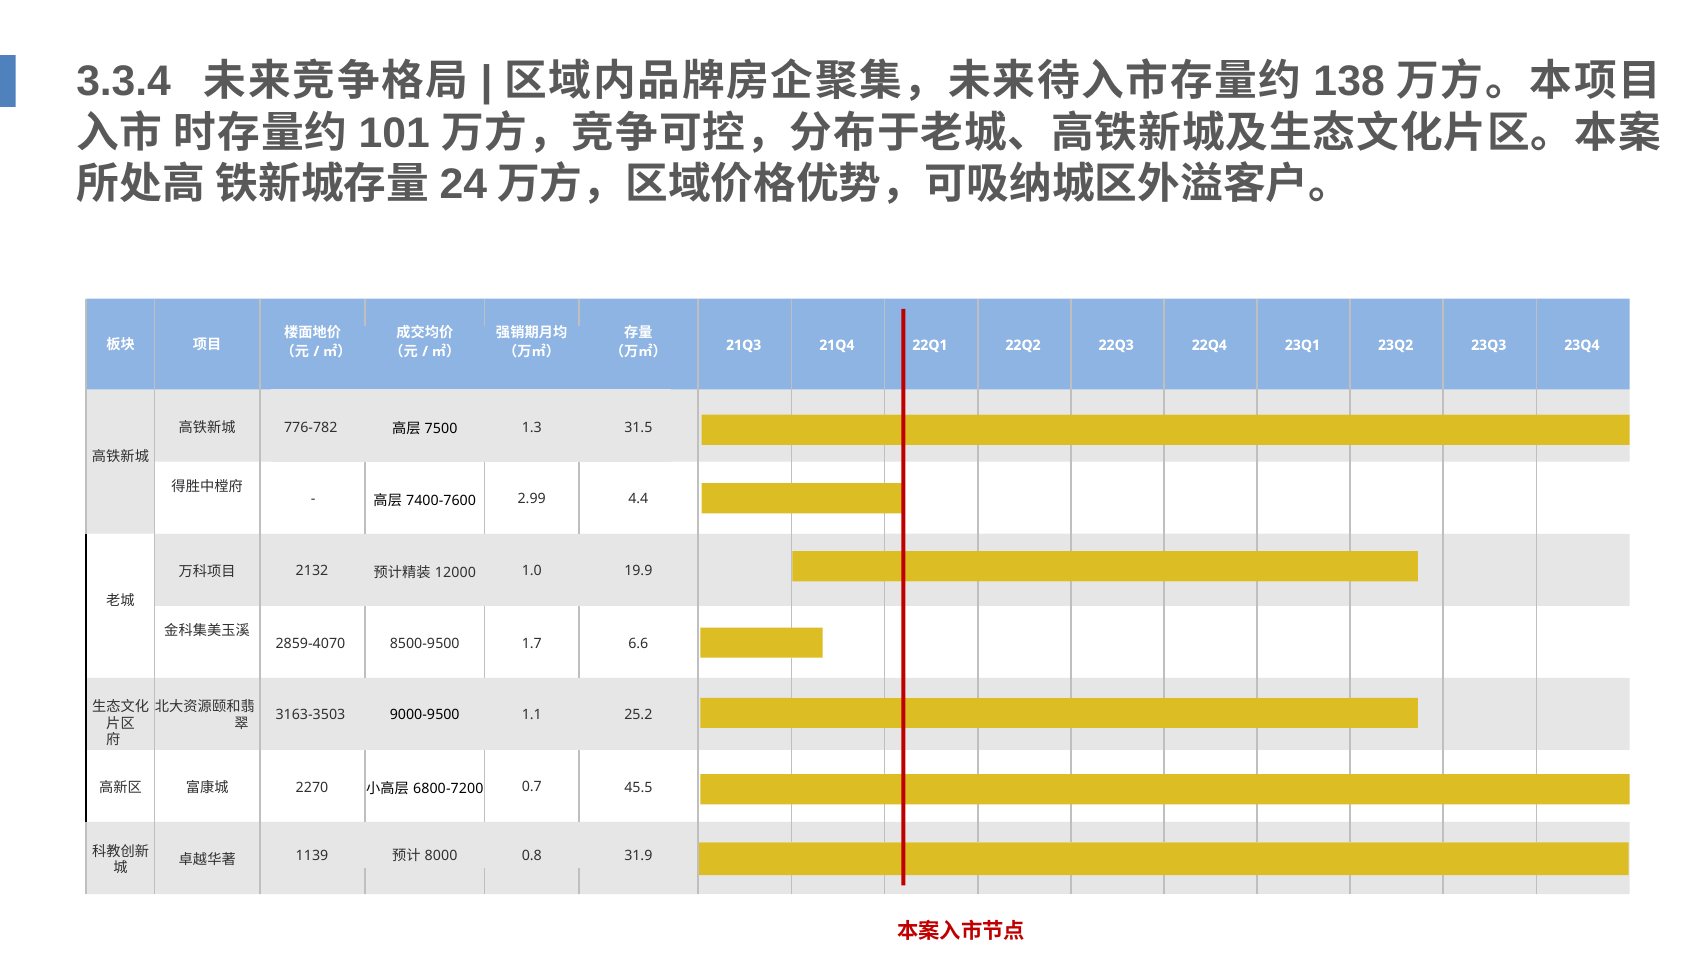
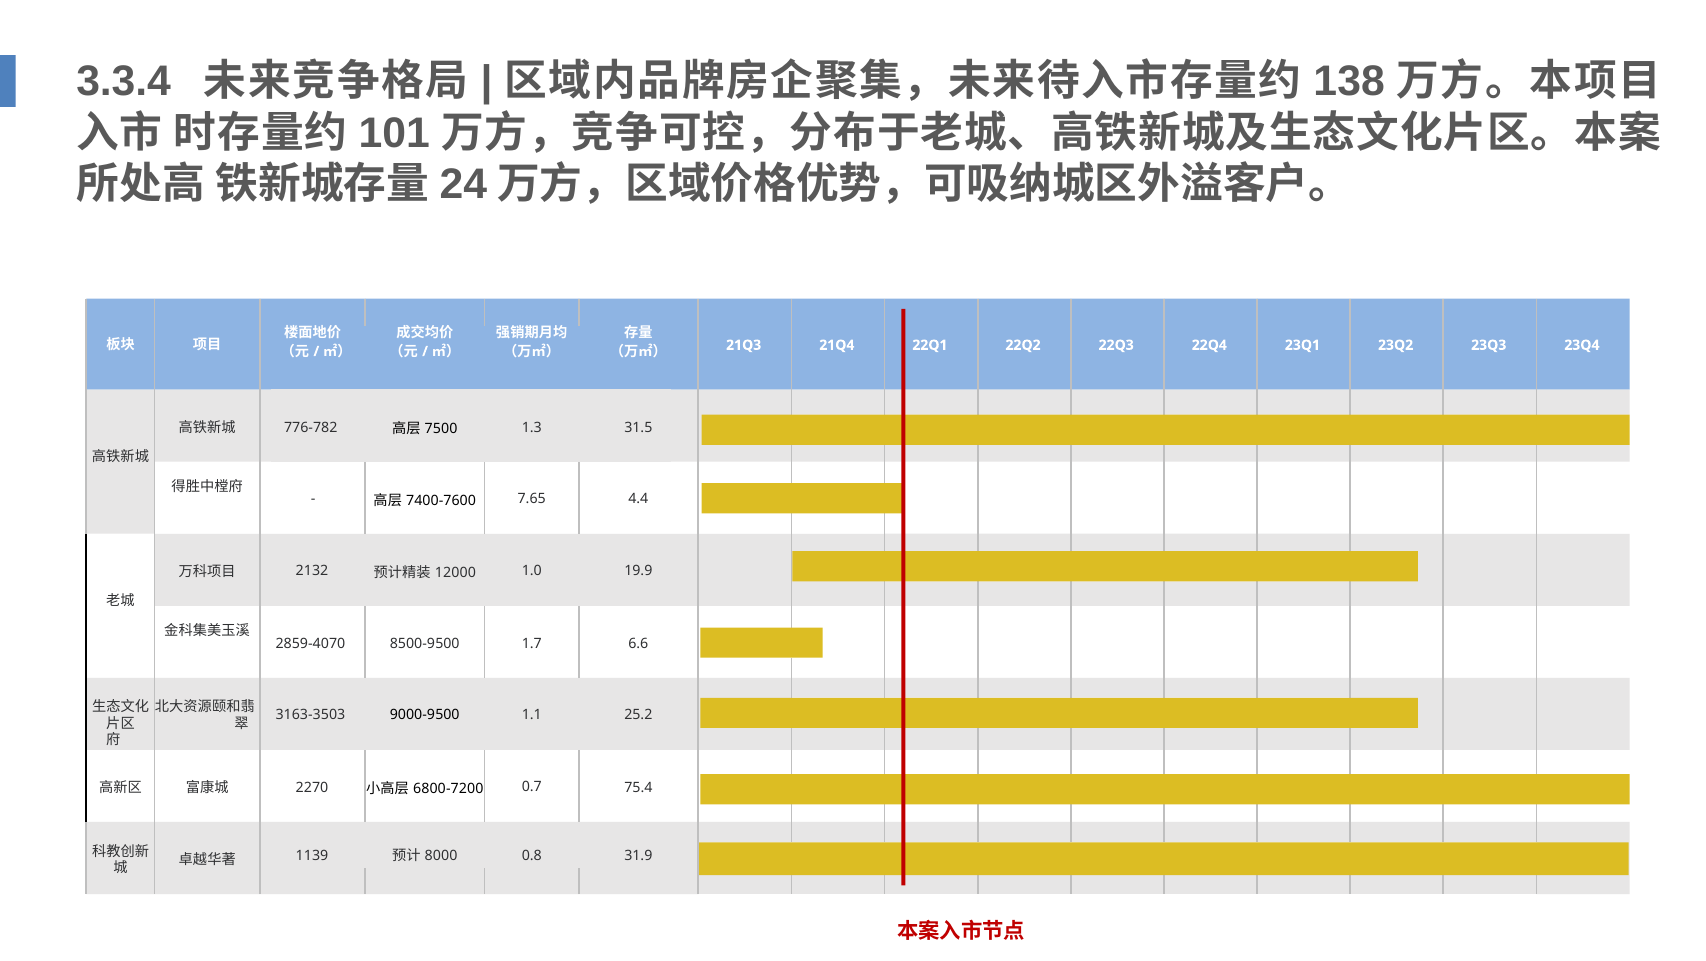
2.99: 2.99 -> 7.65 (532, 499)
45.5: 45.5 -> 75.4 (638, 787)
